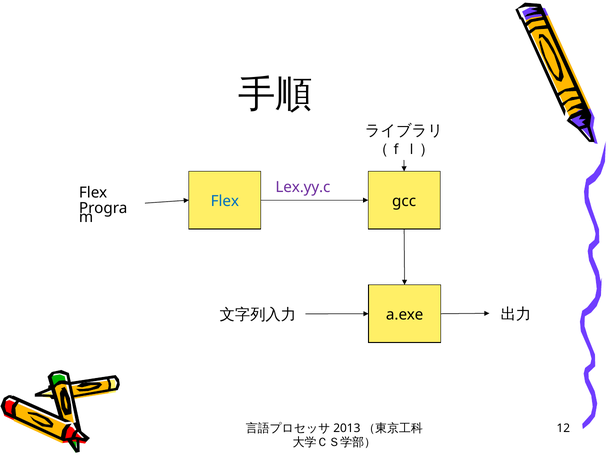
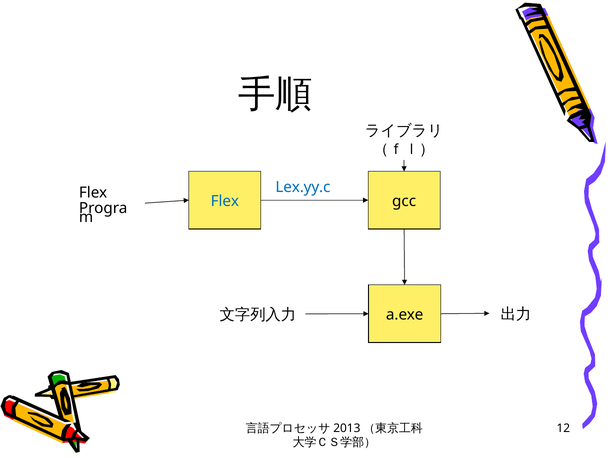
Lex.yy.c colour: purple -> blue (303, 187)
